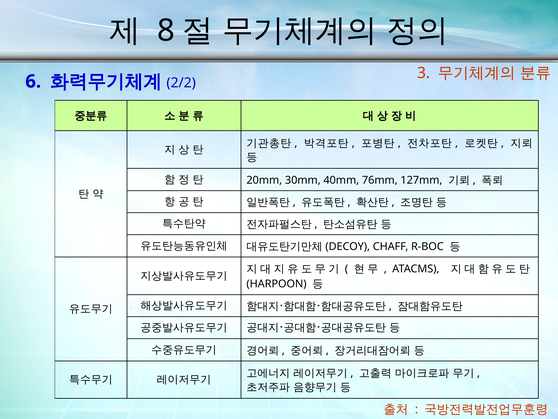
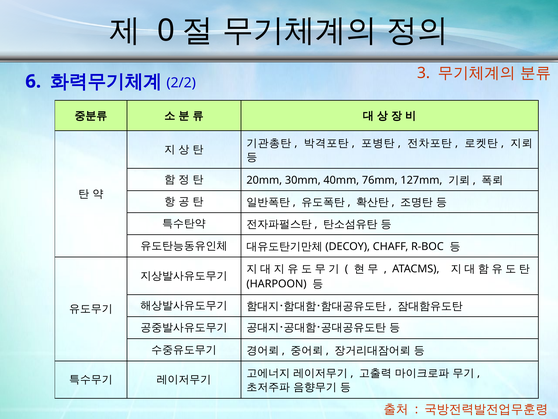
8: 8 -> 0 (166, 31)
